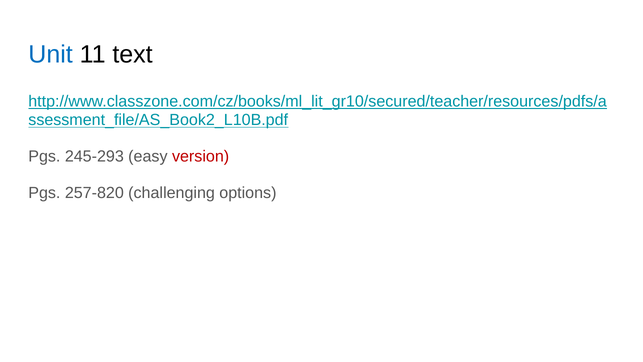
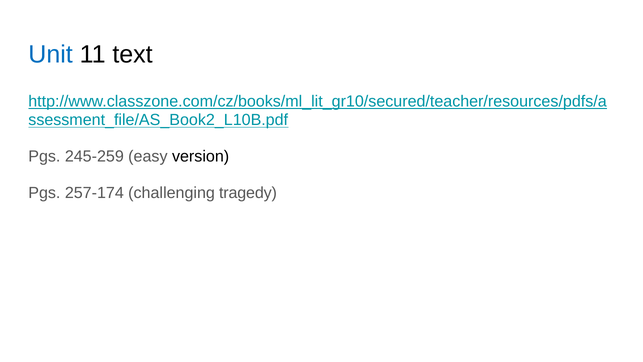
245-293: 245-293 -> 245-259 (94, 157)
version colour: red -> black (201, 157)
257-820: 257-820 -> 257-174 (94, 193)
options: options -> tragedy (248, 193)
